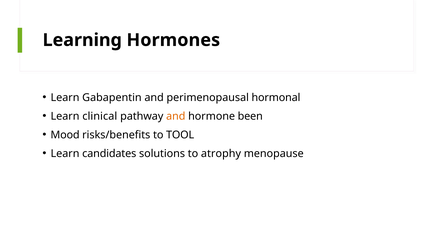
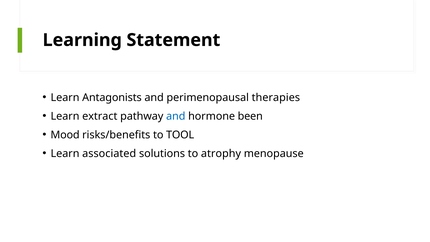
Hormones: Hormones -> Statement (173, 40)
Gabapentin: Gabapentin -> Antagonists (112, 97)
hormonal: hormonal -> therapies (276, 97)
clinical: clinical -> extract (100, 116)
and colour: orange -> blue (176, 116)
candidates: candidates -> associated (109, 153)
